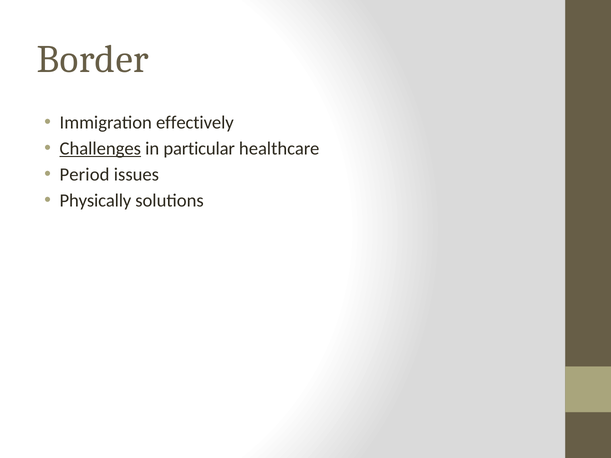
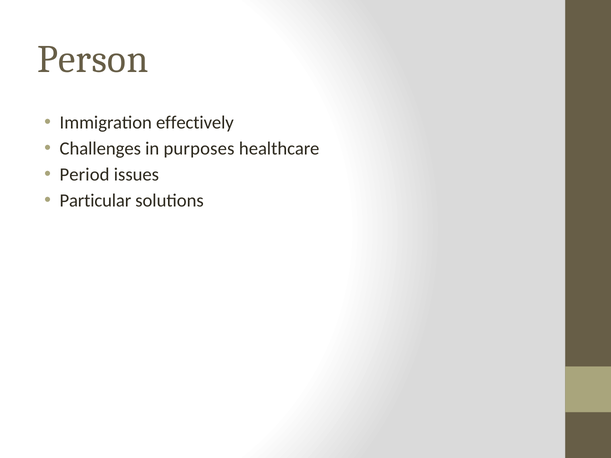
Border: Border -> Person (93, 59)
Challenges underline: present -> none (100, 149)
particular: particular -> purposes (199, 149)
Physically: Physically -> Particular (95, 201)
